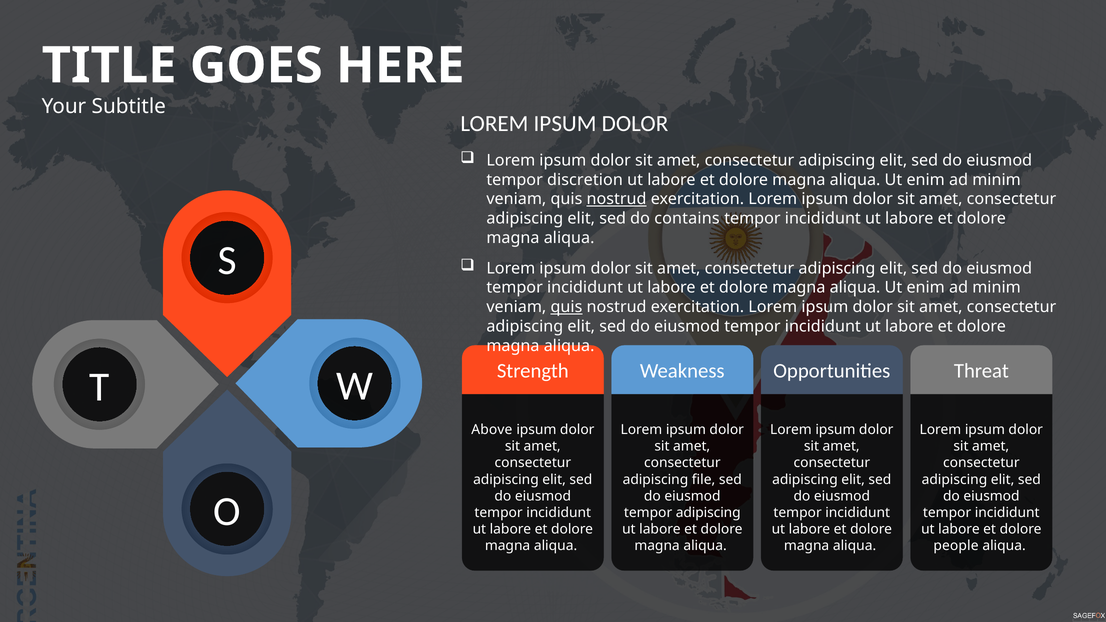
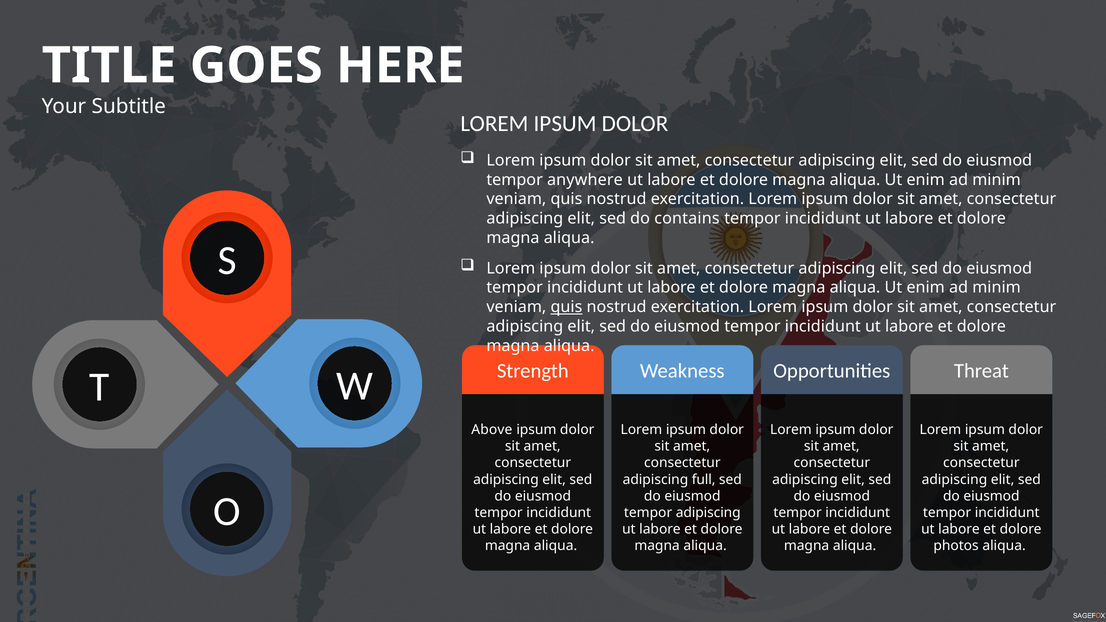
discretion: discretion -> anywhere (585, 180)
nostrud underline: present -> none (617, 199)
file: file -> full (704, 480)
people: people -> photos (956, 546)
